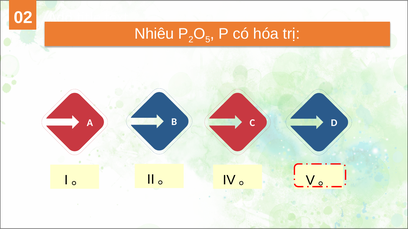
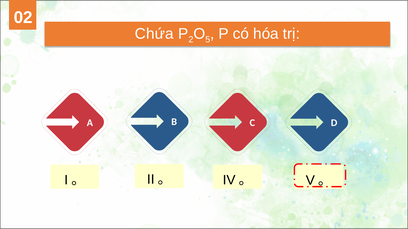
Nhiêu: Nhiêu -> Chứa (154, 34)
